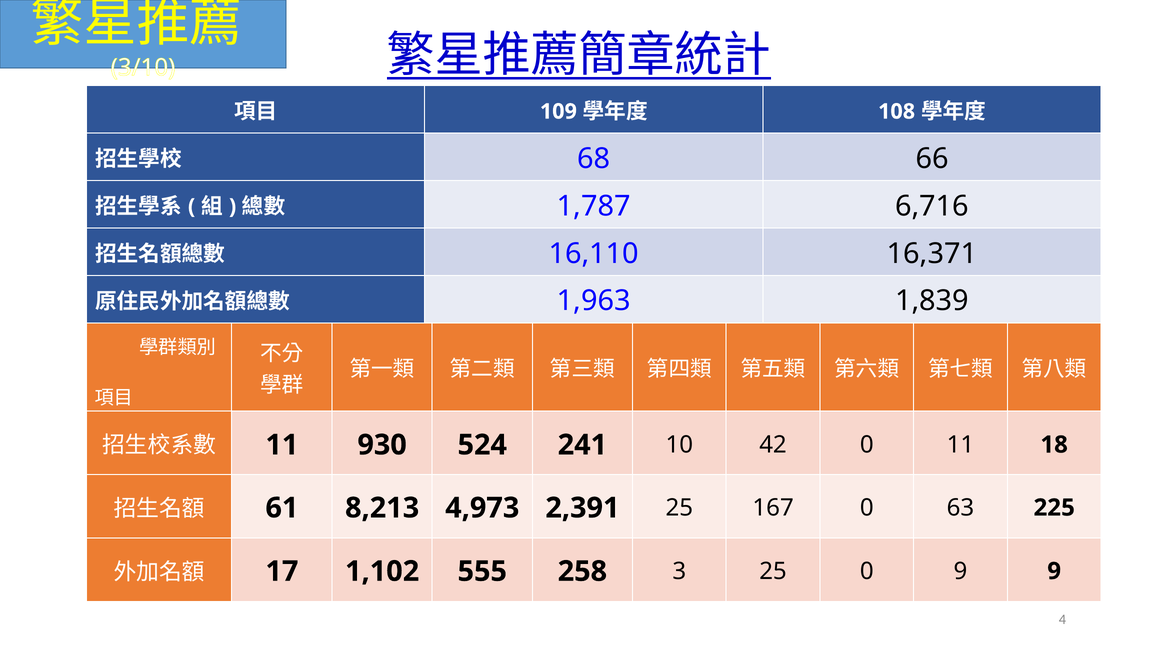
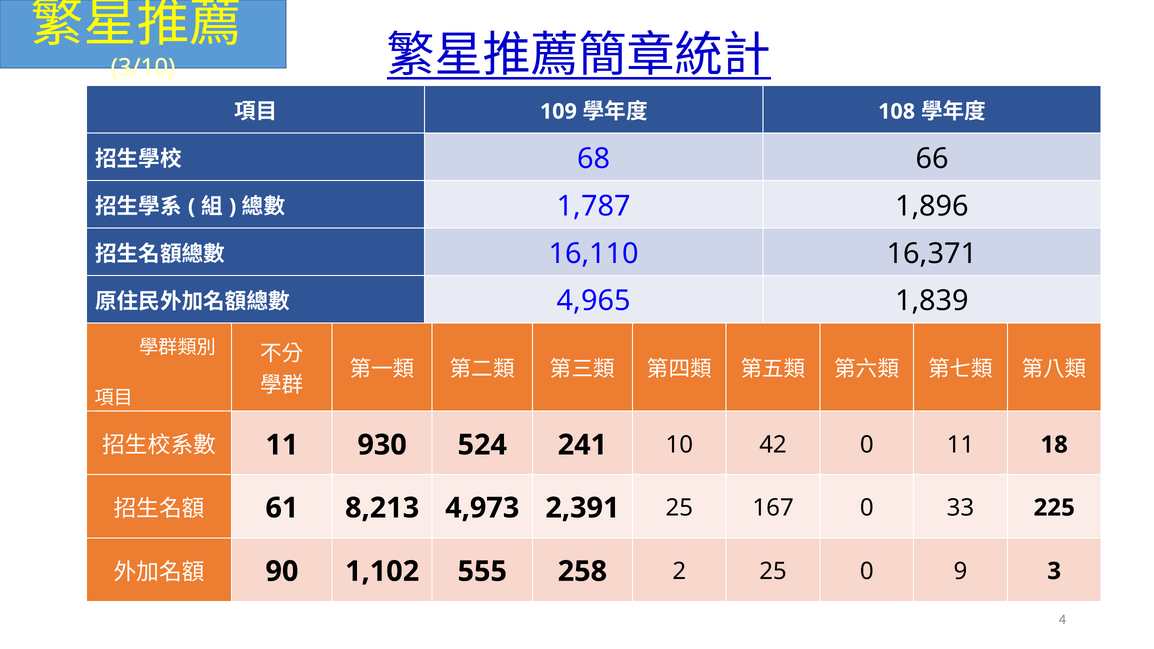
6,716: 6,716 -> 1,896 (932, 206)
1,963: 1,963 -> 4,965 (594, 301)
63: 63 -> 33 (960, 508)
17: 17 -> 90 (282, 571)
3: 3 -> 2 (679, 571)
9 9: 9 -> 3 (1054, 571)
